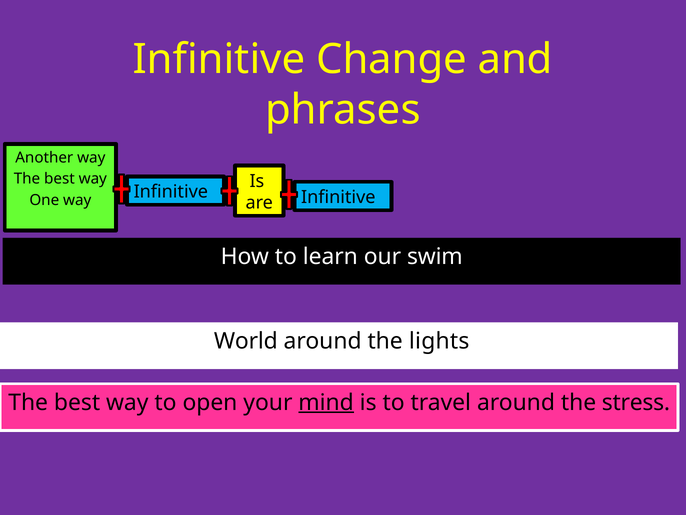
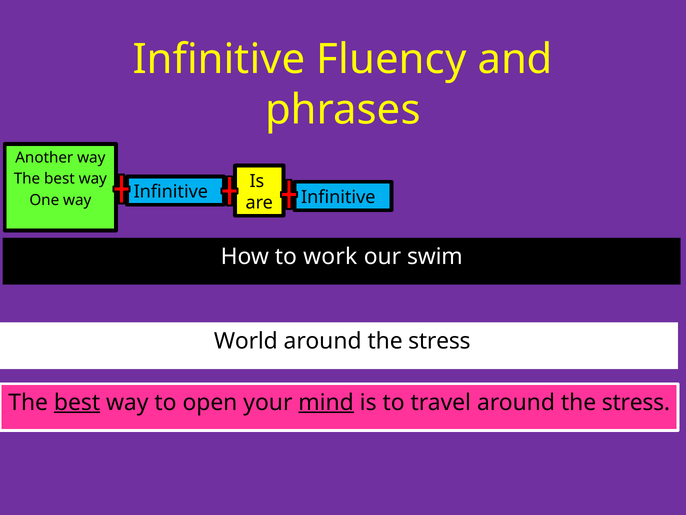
Change: Change -> Fluency (391, 60)
learn: learn -> work (330, 256)
lights: lights -> stress (439, 341)
best underline: none -> present (77, 402)
